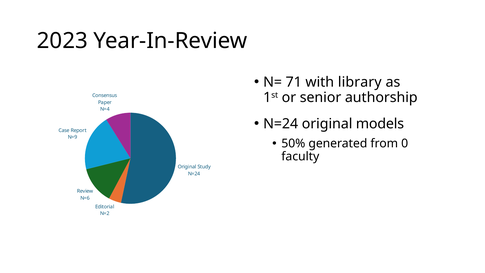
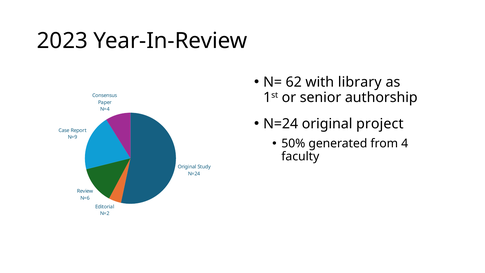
71: 71 -> 62 (294, 82)
models: models -> project (380, 124)
0: 0 -> 4 (405, 143)
